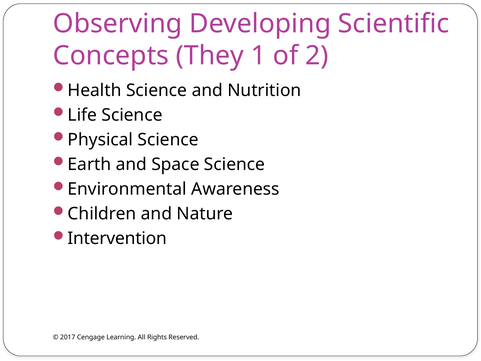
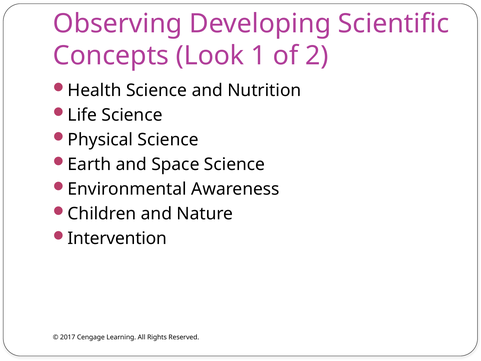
They: They -> Look (210, 56)
